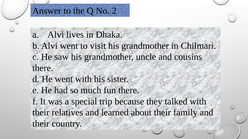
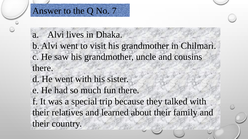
2: 2 -> 7 (114, 11)
